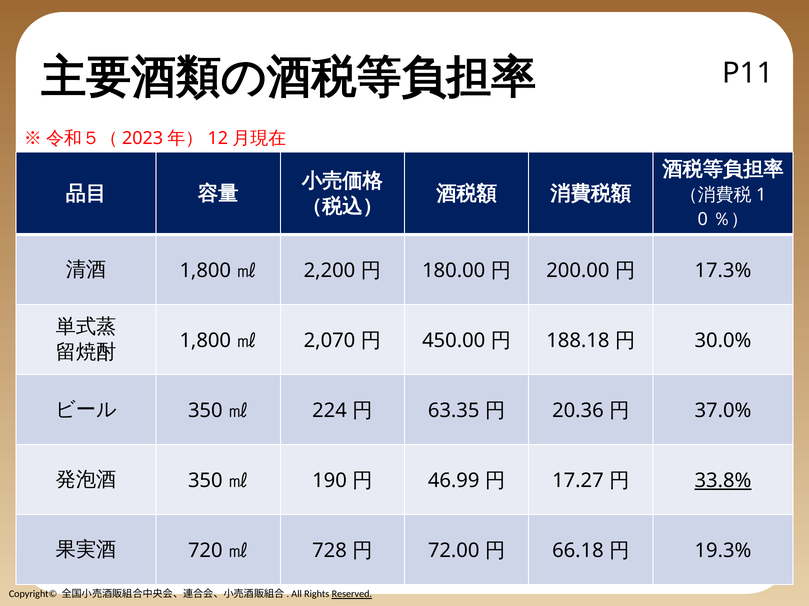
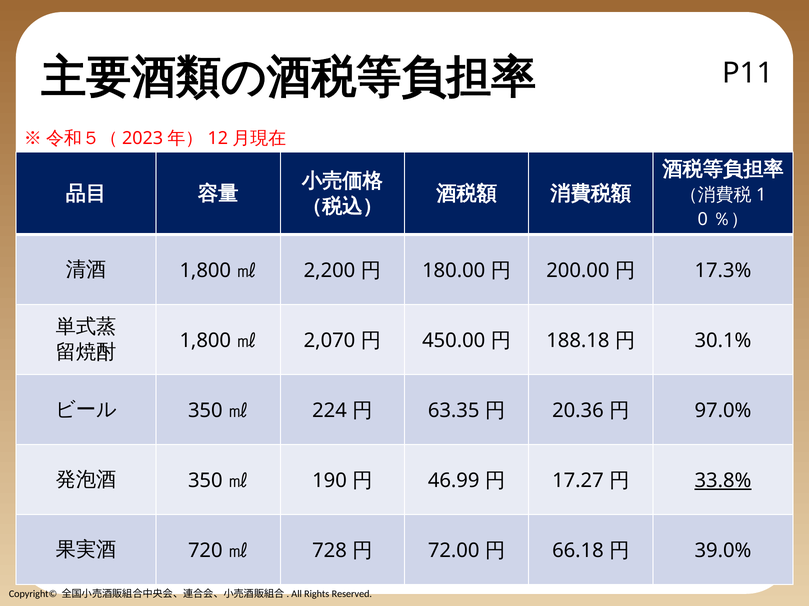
30.0%: 30.0% -> 30.1% (723, 341)
37.0%: 37.0% -> 97.0% (723, 411)
19.3%: 19.3% -> 39.0% (723, 551)
Reserved underline: present -> none (352, 595)
